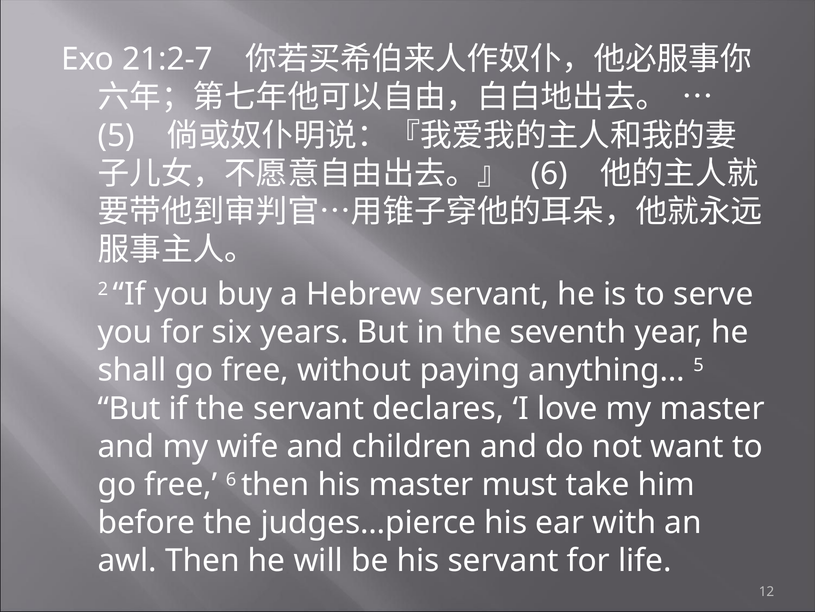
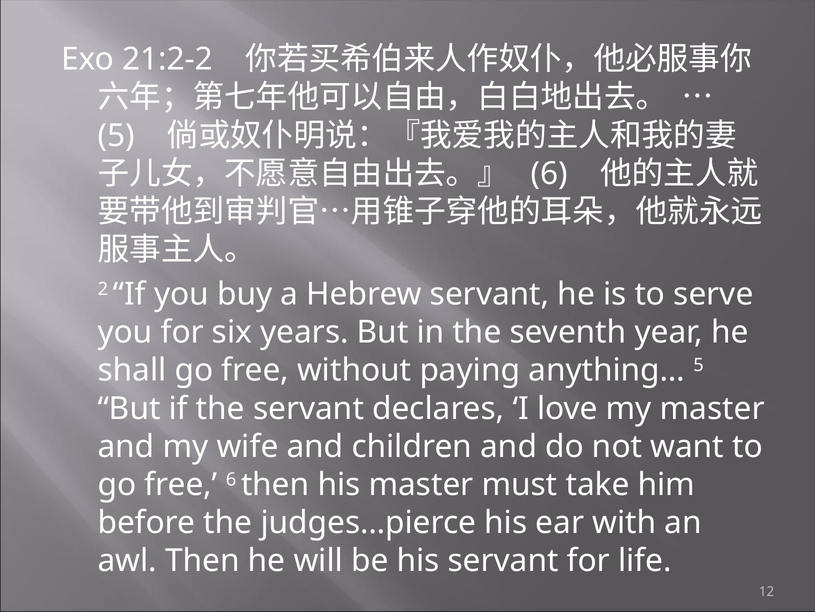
21:2-7: 21:2-7 -> 21:2-2 (168, 59)
